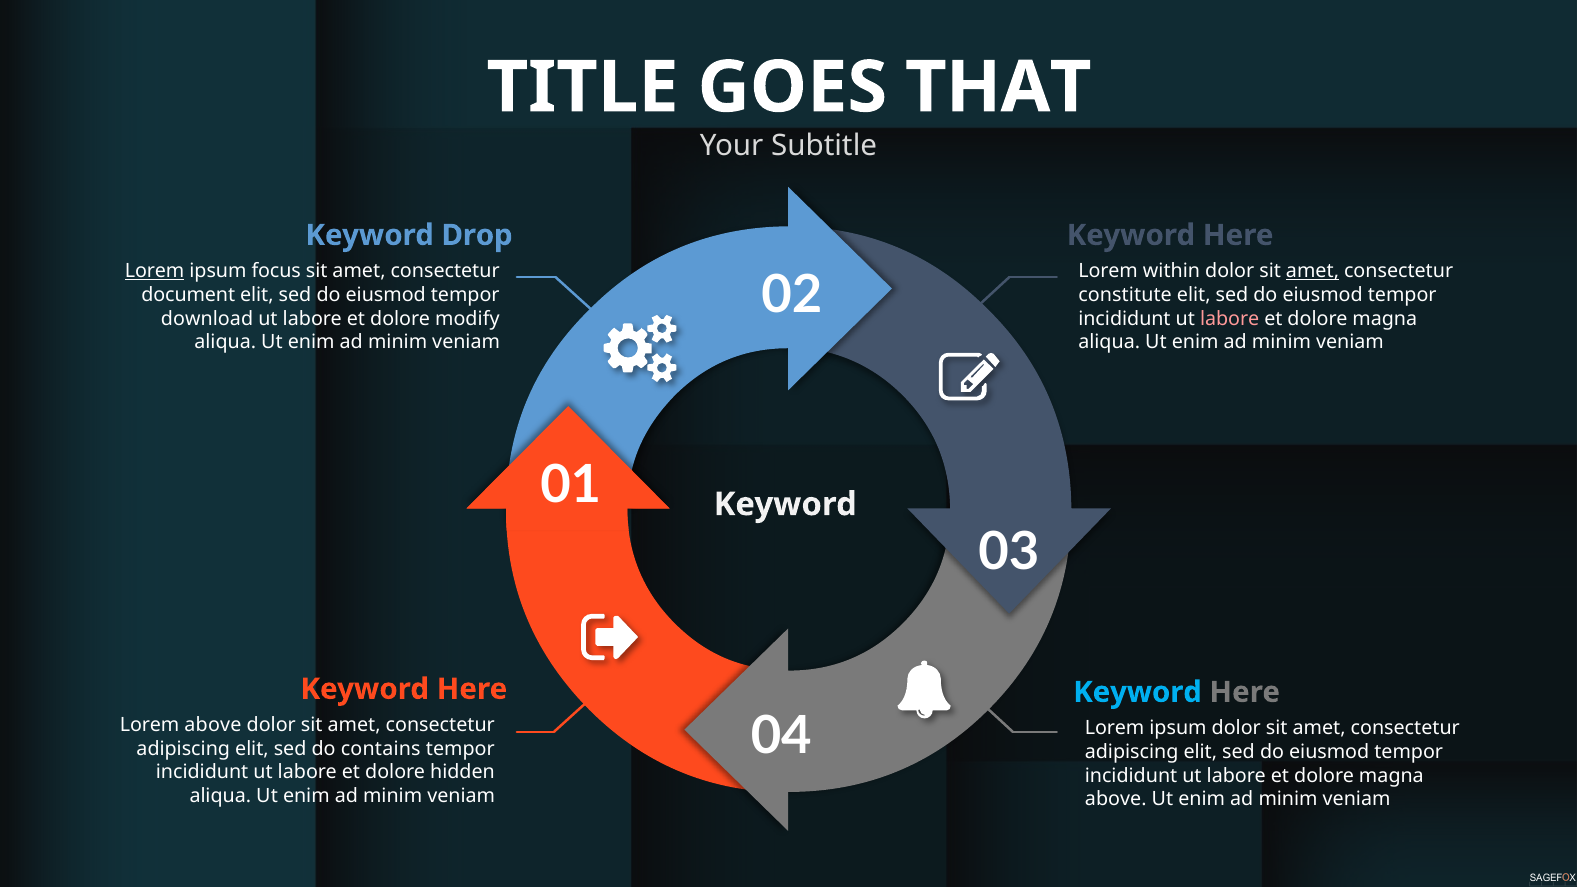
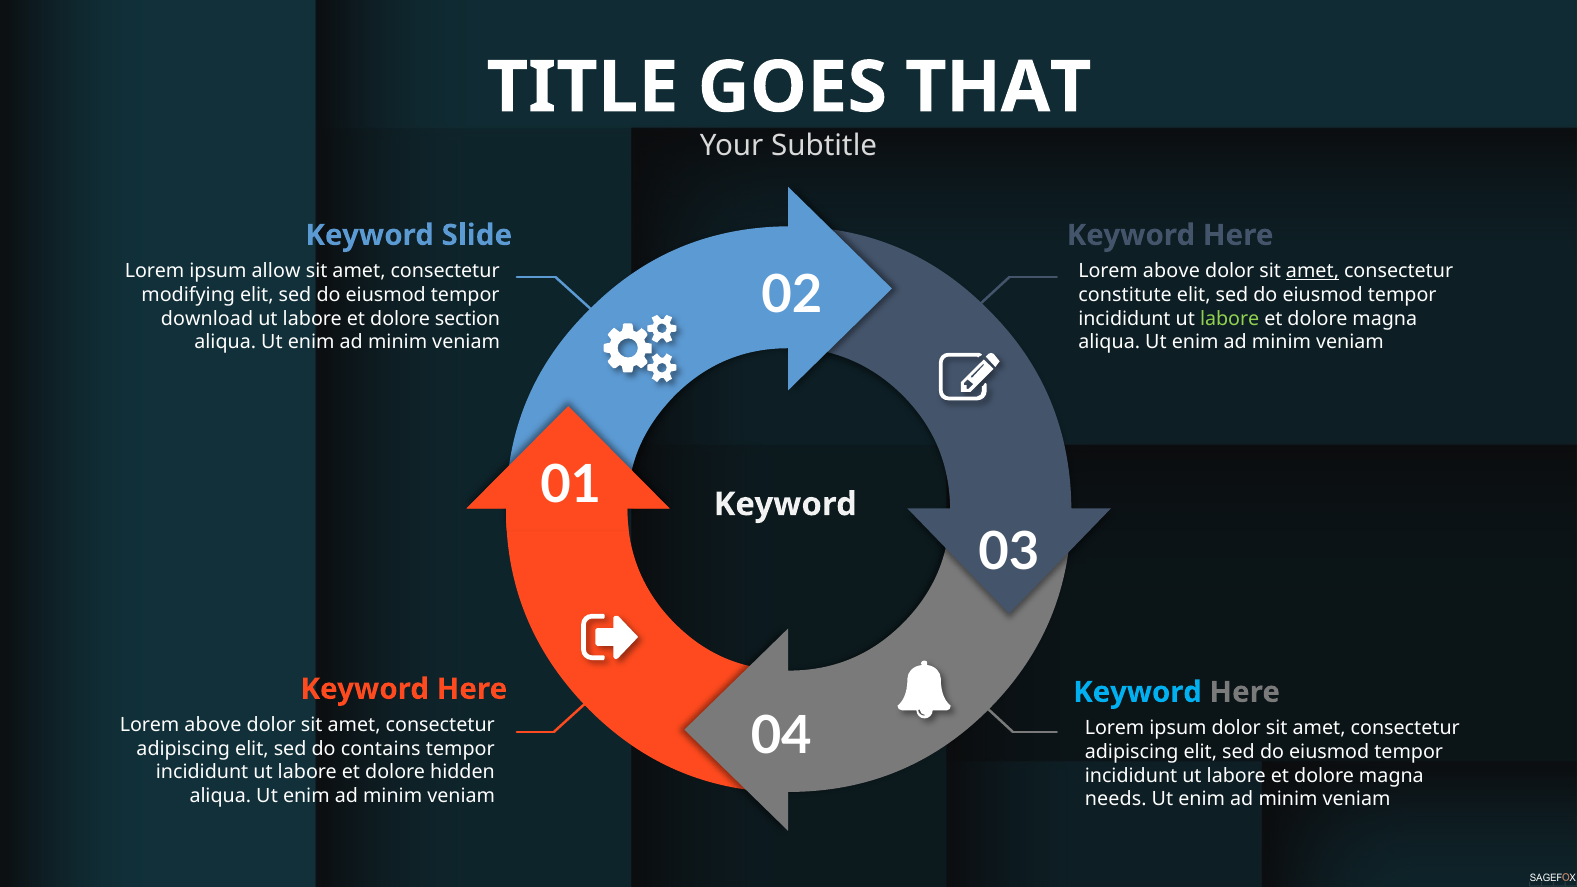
Drop: Drop -> Slide (477, 235)
Lorem underline: present -> none (155, 271)
focus: focus -> allow (276, 271)
within: within -> above (1171, 271)
document: document -> modifying (188, 295)
modify: modify -> section (468, 319)
labore colour: pink -> light green (1230, 319)
above: above -> needs (1116, 799)
